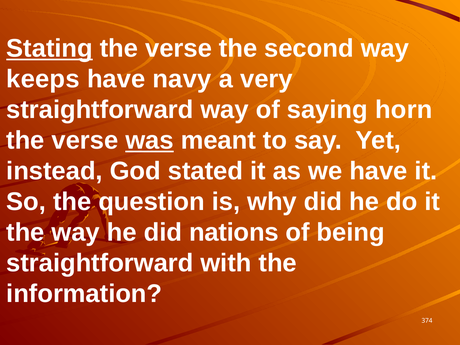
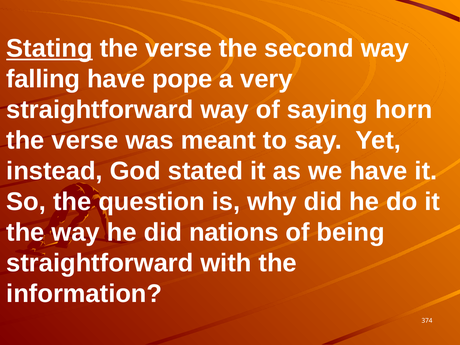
keeps: keeps -> falling (43, 79)
navy: navy -> pope (182, 79)
was underline: present -> none (149, 140)
